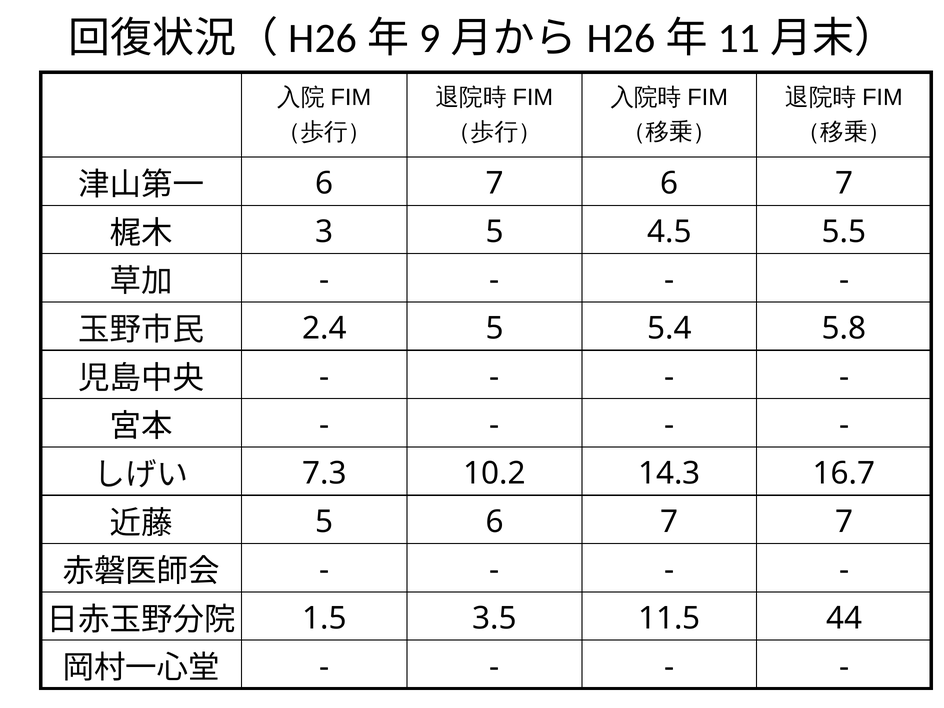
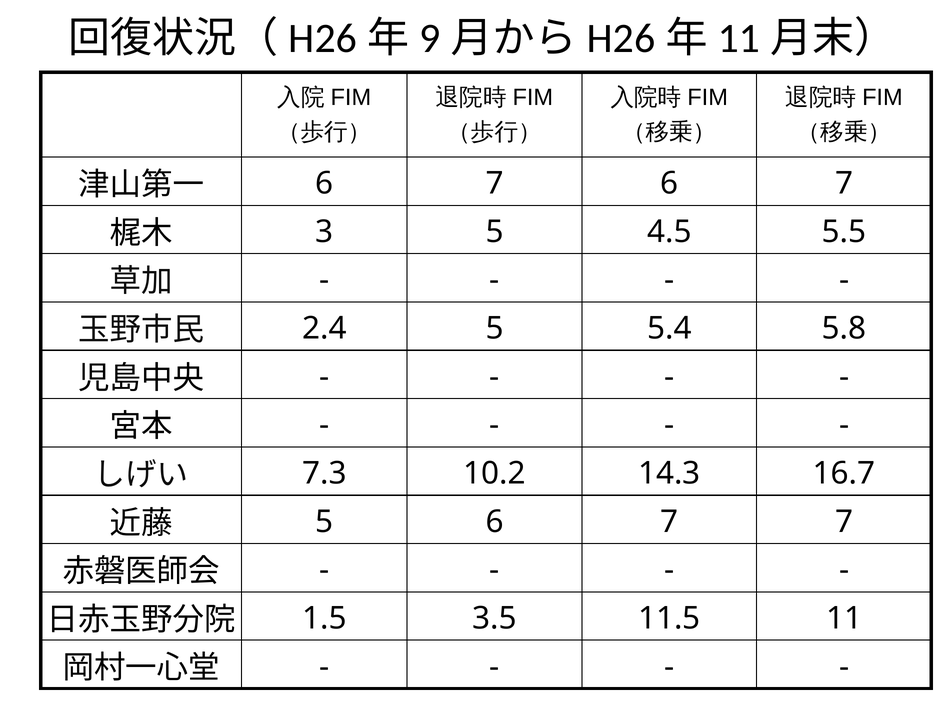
44: 44 -> 11 (844, 618)
